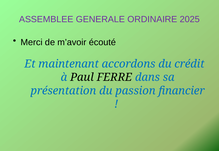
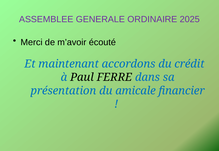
passion: passion -> amicale (136, 91)
